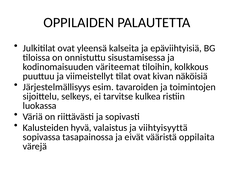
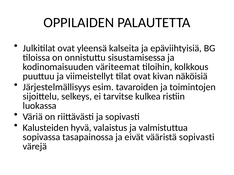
viihtyisyyttä: viihtyisyyttä -> valmistuttua (163, 128)
vääristä oppilaita: oppilaita -> sopivasti (197, 137)
